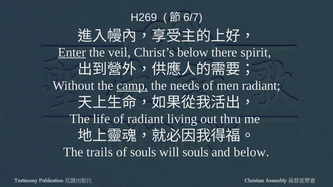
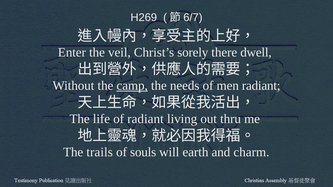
Enter underline: present -> none (72, 52)
Christ’s below: below -> sorely (193, 52)
spirit: spirit -> dwell (256, 52)
will souls: souls -> earth (195, 152)
and below: below -> charm (251, 152)
